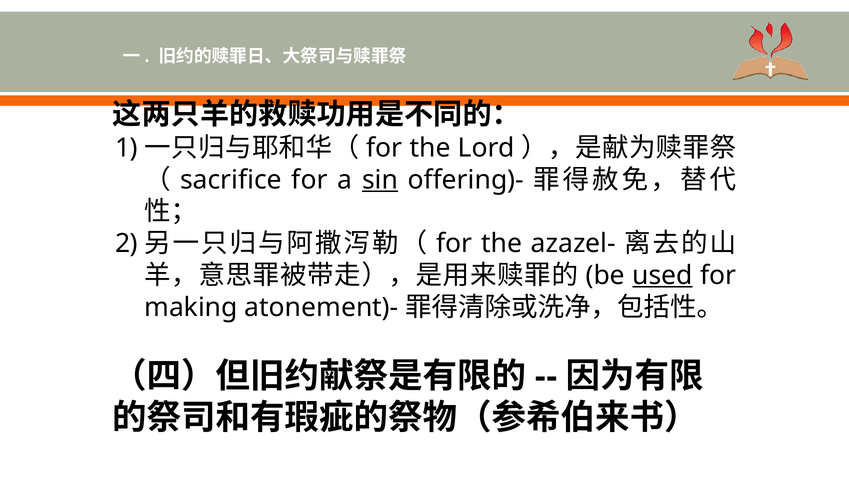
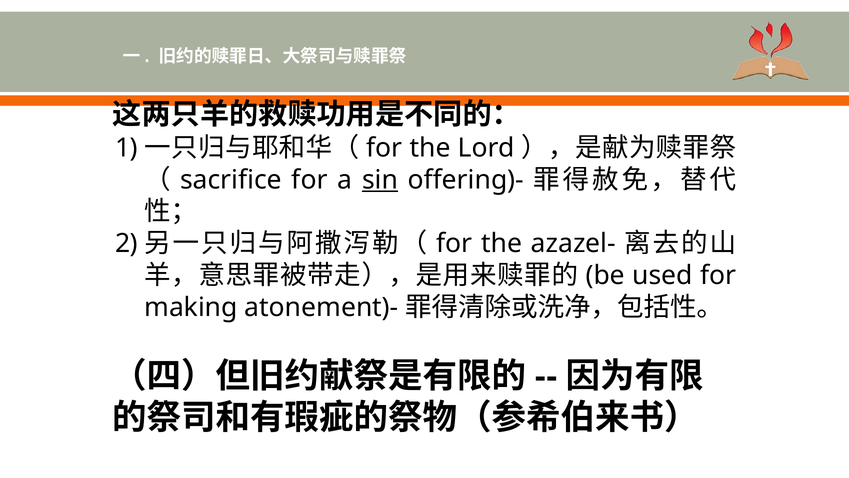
used underline: present -> none (662, 275)
